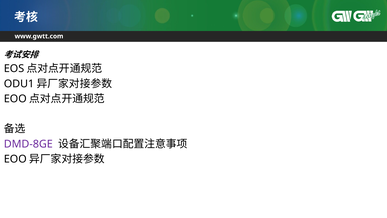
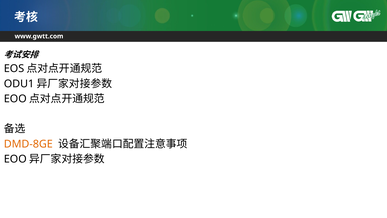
DMD-8GE colour: purple -> orange (28, 144)
